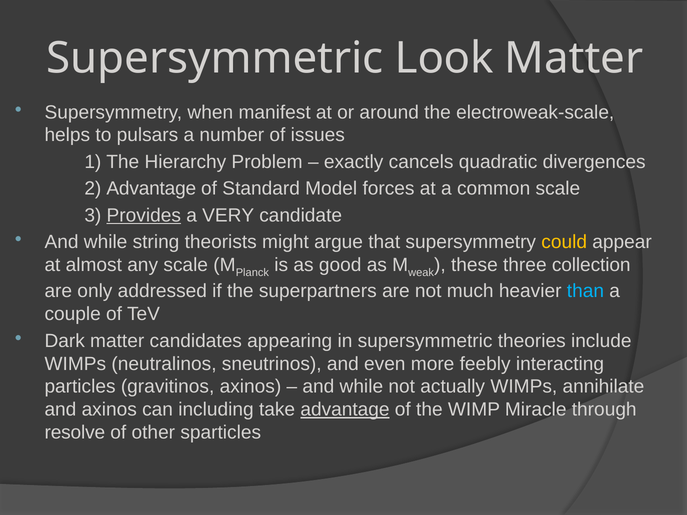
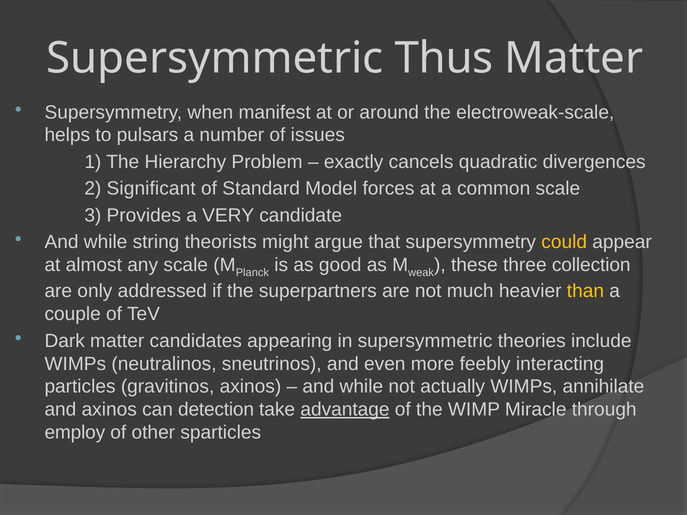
Look: Look -> Thus (444, 58)
2 Advantage: Advantage -> Significant (151, 189)
Provides underline: present -> none (144, 216)
than colour: light blue -> yellow (585, 291)
including: including -> detection (216, 410)
resolve: resolve -> employ (75, 433)
